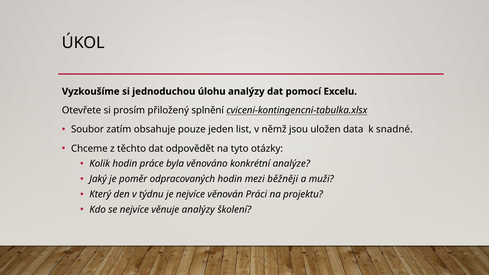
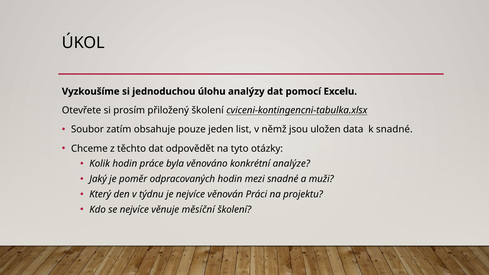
přiložený splnění: splnění -> školení (208, 110)
mezi běžněji: běžněji -> snadné (283, 179)
věnuje analýzy: analýzy -> měsíční (198, 210)
